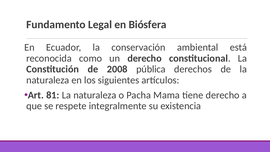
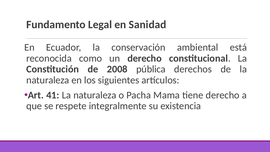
Biósfera: Biósfera -> Sanidad (148, 25)
81: 81 -> 41 (53, 95)
